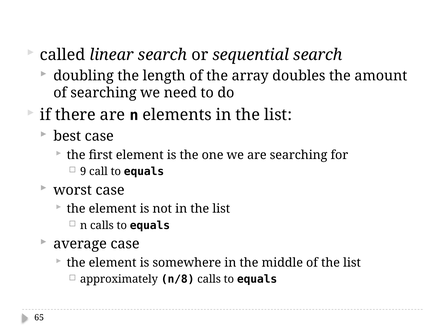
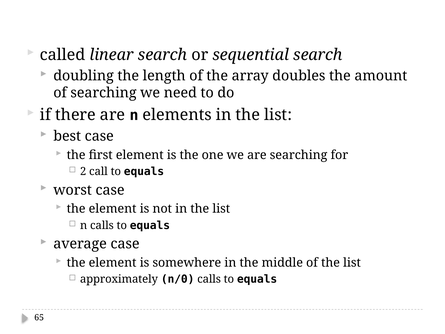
9: 9 -> 2 (83, 171)
n/8: n/8 -> n/0 (178, 279)
